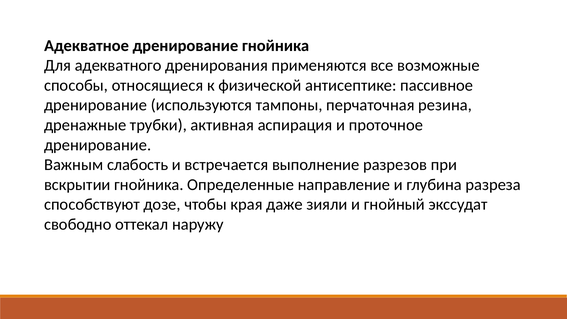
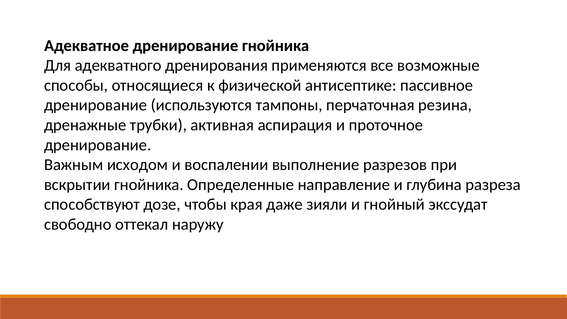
слабость: слабость -> исходом (138, 165)
встречается: встречается -> воспалении (226, 165)
